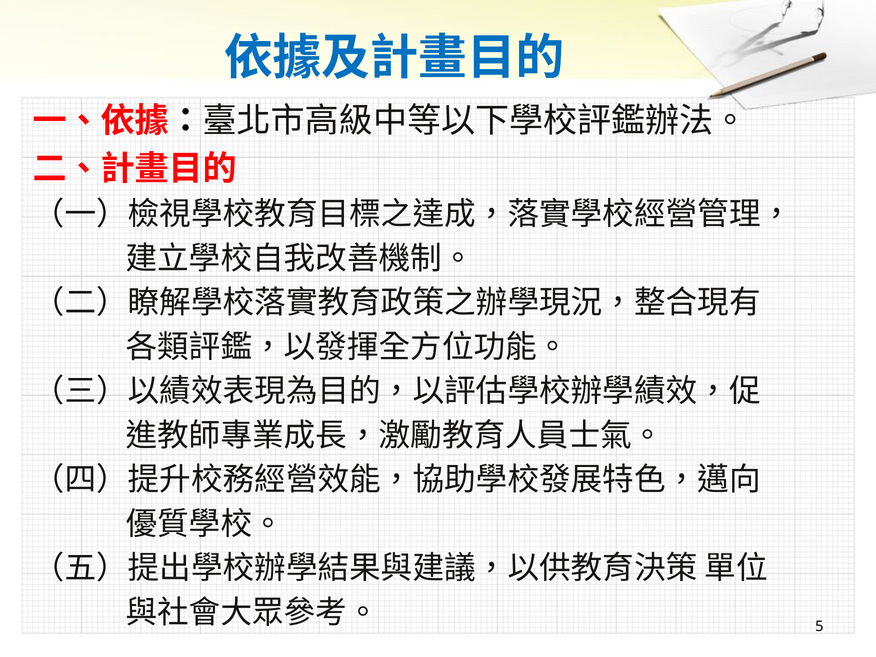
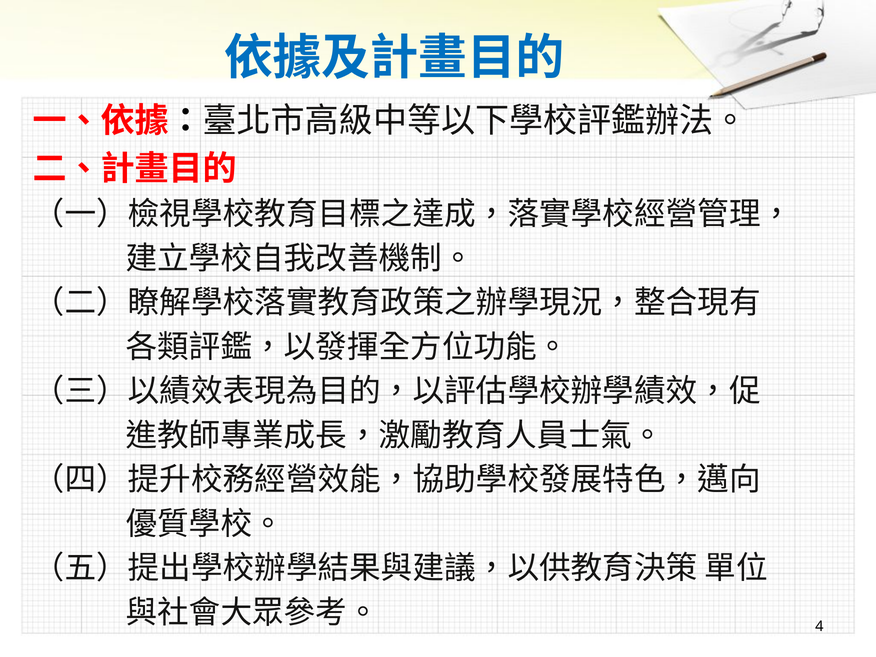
5: 5 -> 4 (819, 626)
